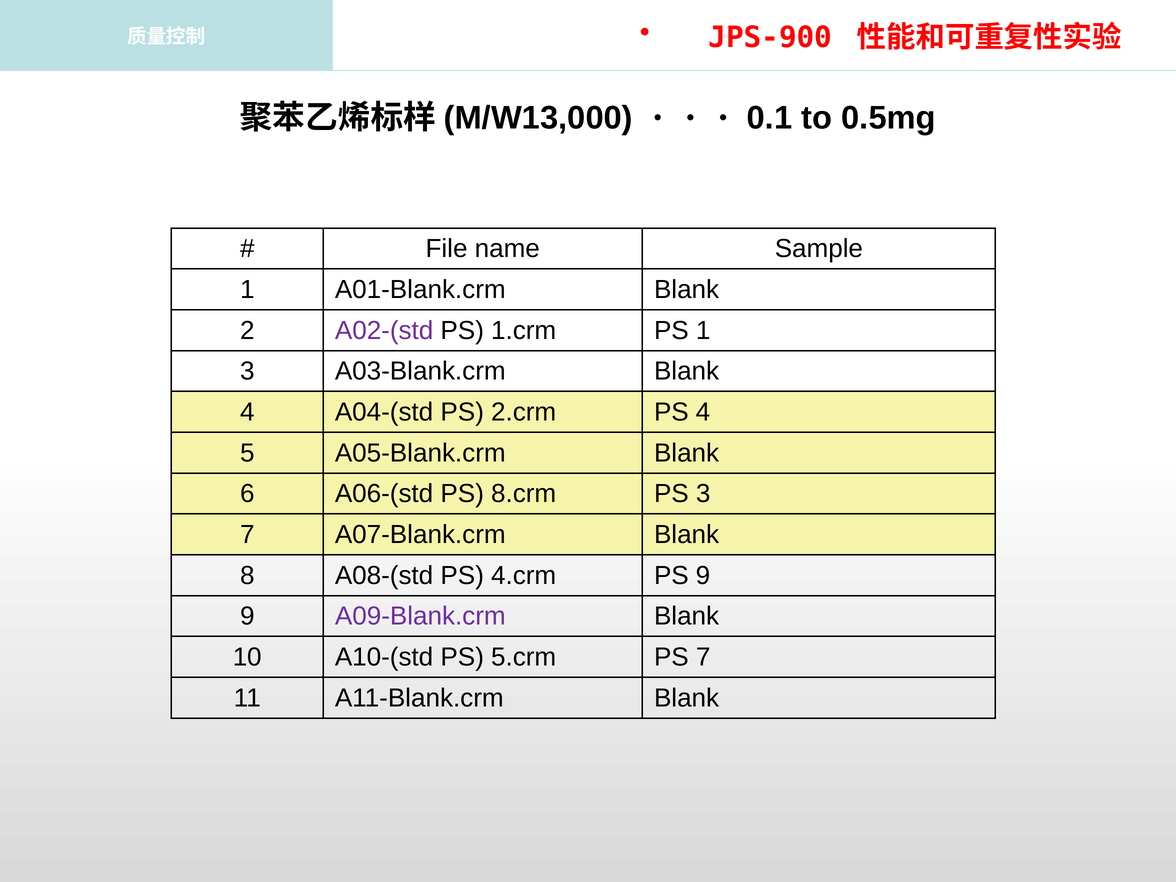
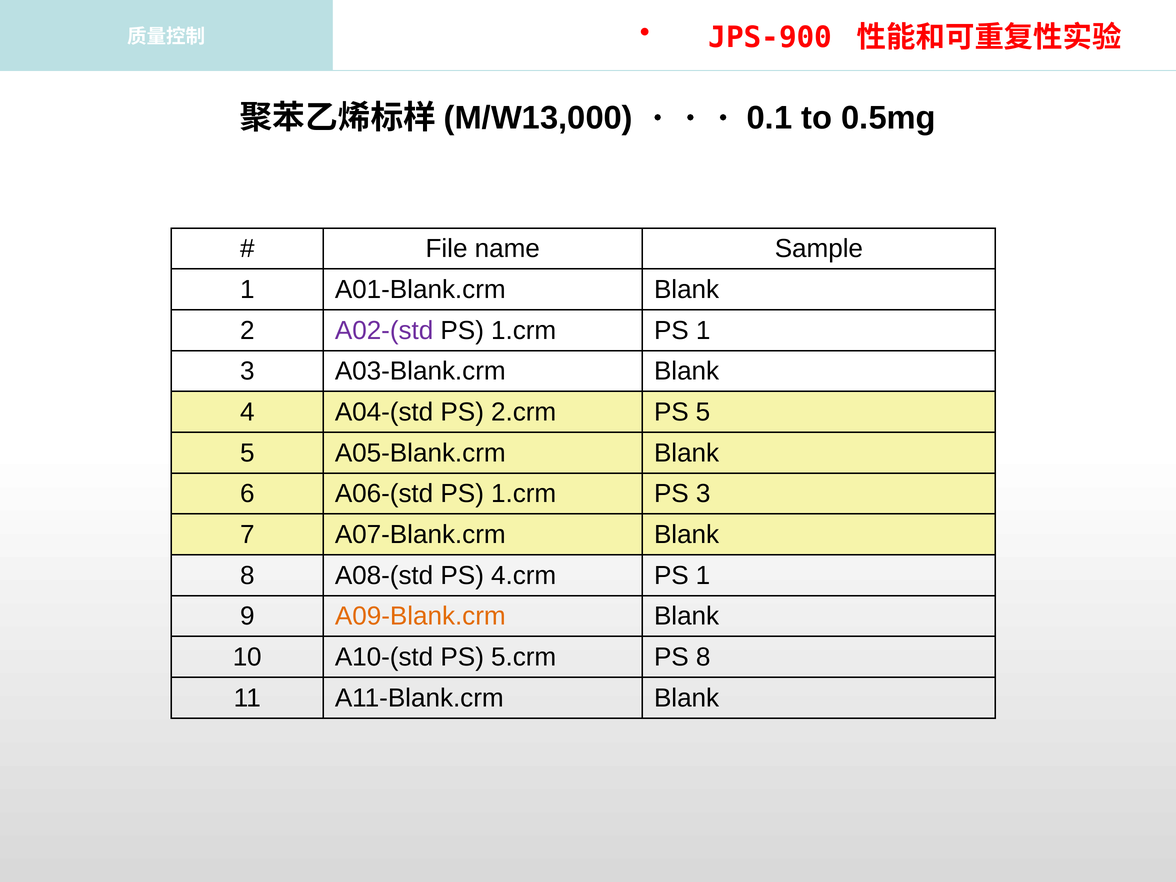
PS 4: 4 -> 5 (703, 412)
A06-(std PS 8.crm: 8.crm -> 1.crm (524, 494)
4.crm PS 9: 9 -> 1 (703, 576)
A09-Blank.crm colour: purple -> orange (420, 616)
PS 7: 7 -> 8 (703, 657)
